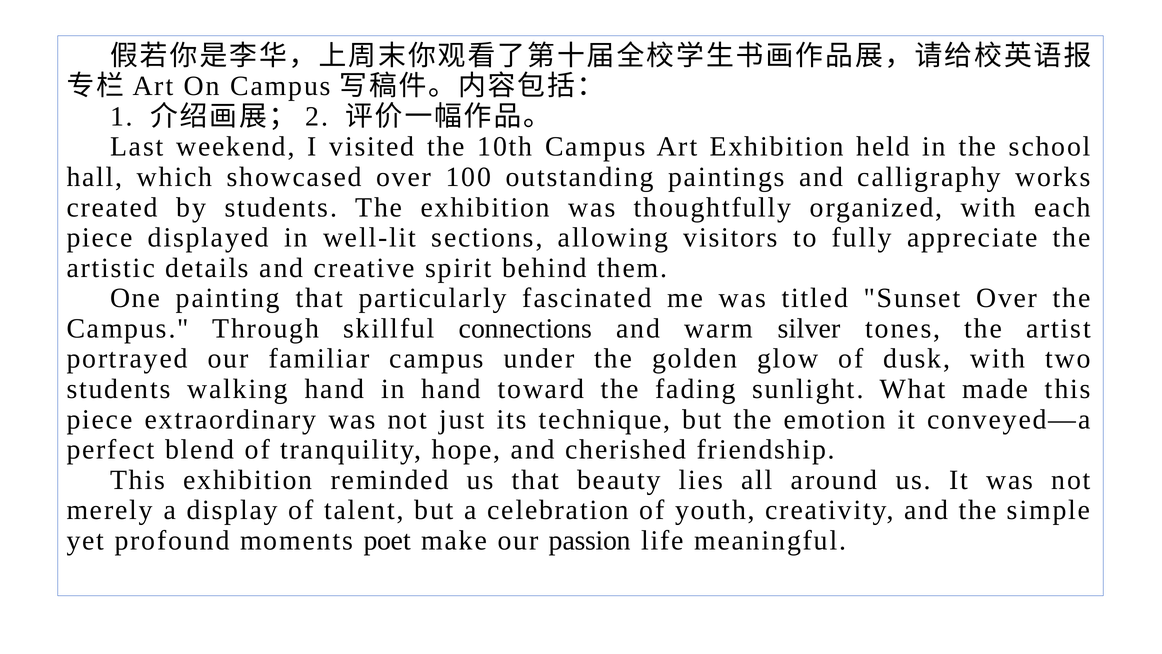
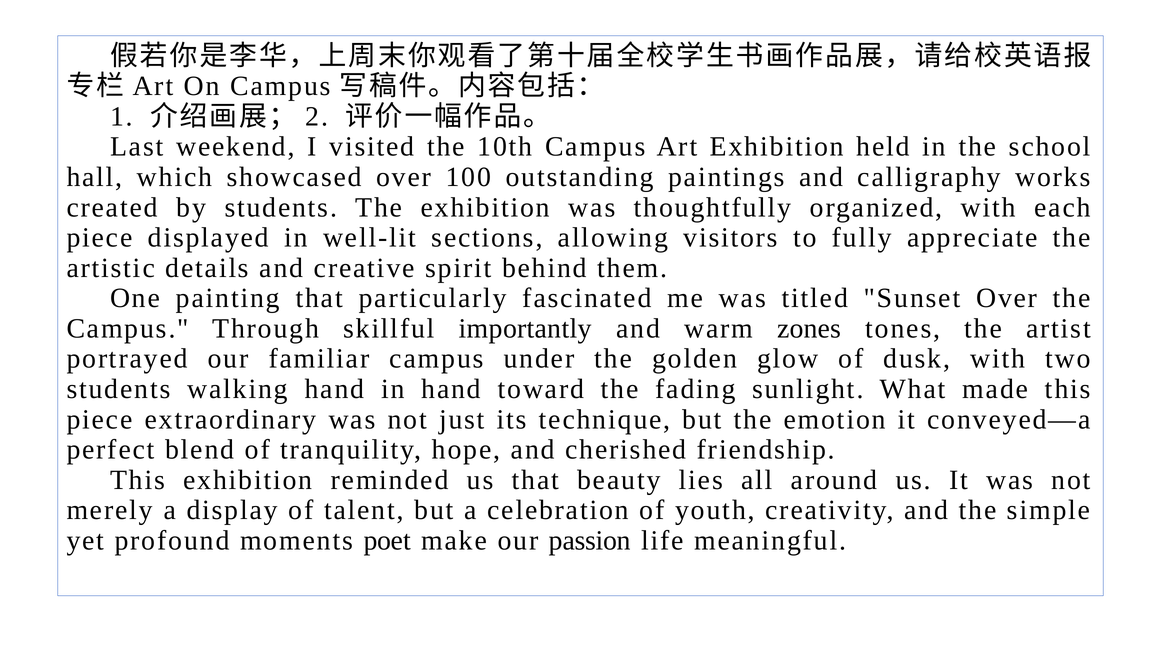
connections: connections -> importantly (525, 328)
silver: silver -> zones (809, 328)
